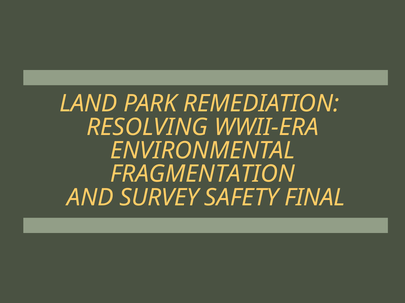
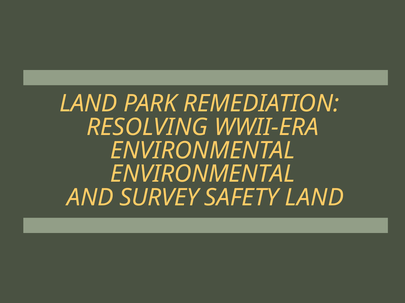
FRAGMENTATION: FRAGMENTATION -> ENVIRONMENTAL (203, 174)
SAFETY FINAL: FINAL -> LAND (314, 198)
